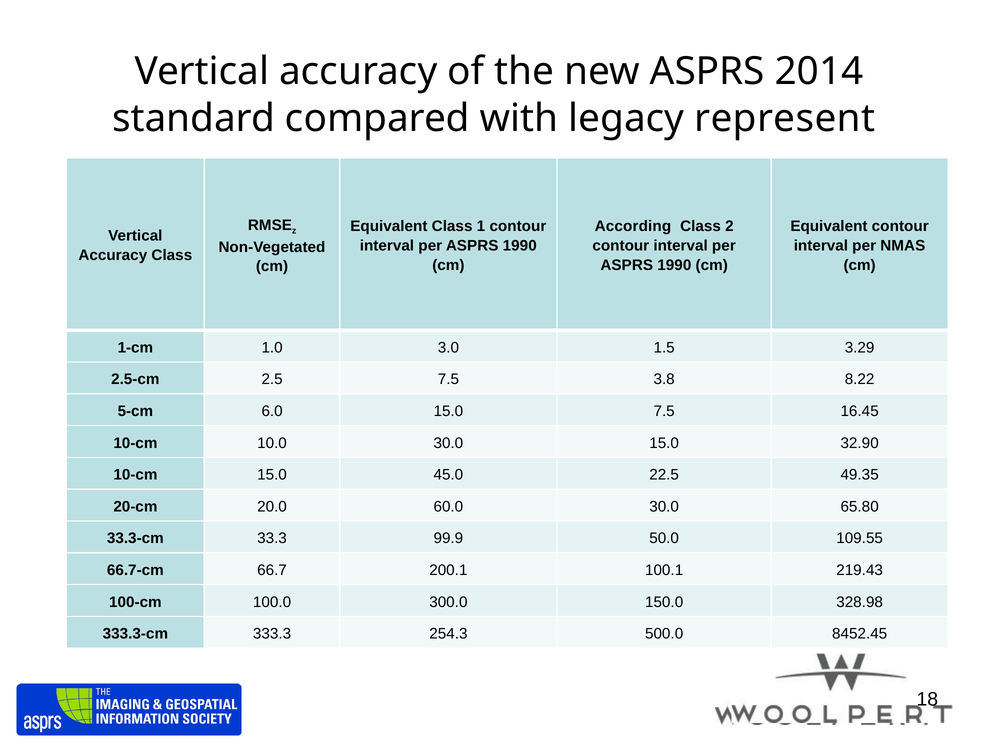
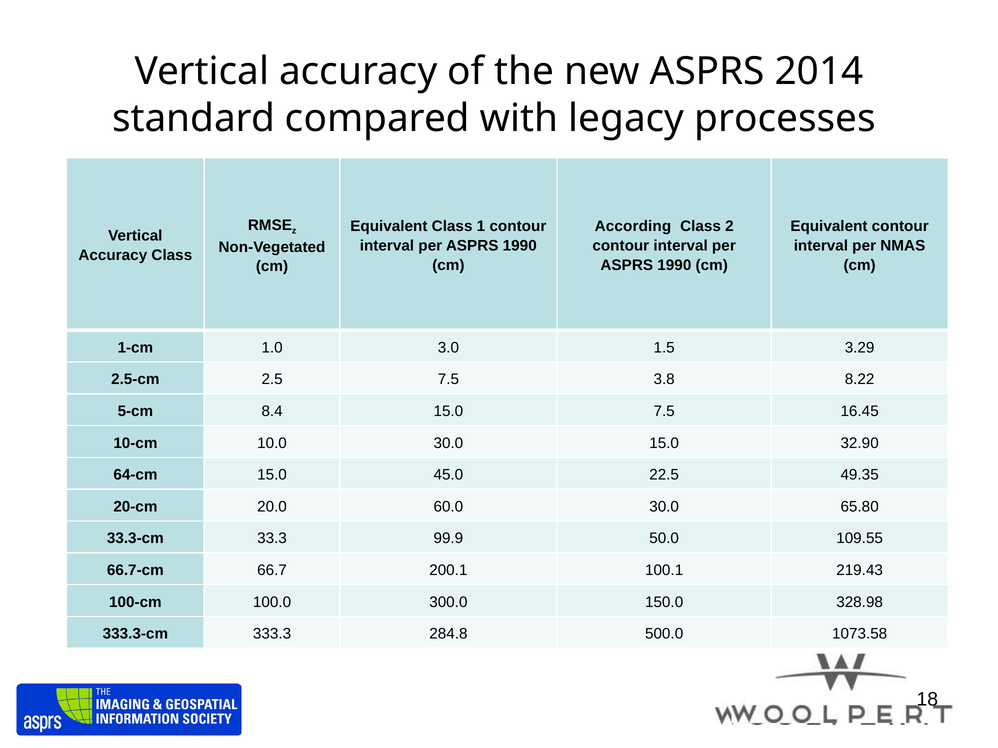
represent: represent -> processes (785, 118)
6.0: 6.0 -> 8.4 (272, 411)
10-cm: 10-cm -> 64-cm (135, 475)
254.3: 254.3 -> 284.8 (448, 634)
8452.45: 8452.45 -> 1073.58 (860, 634)
